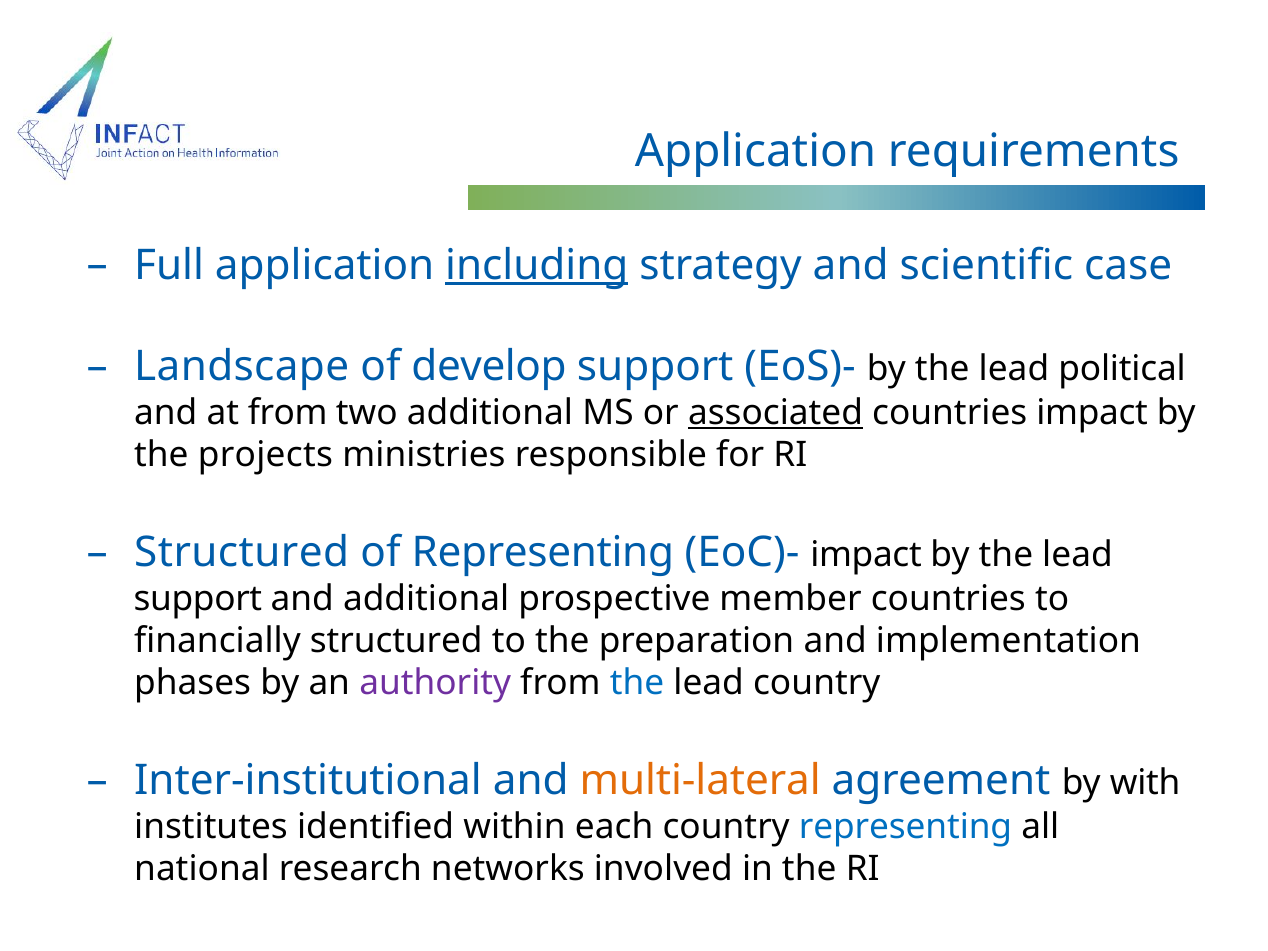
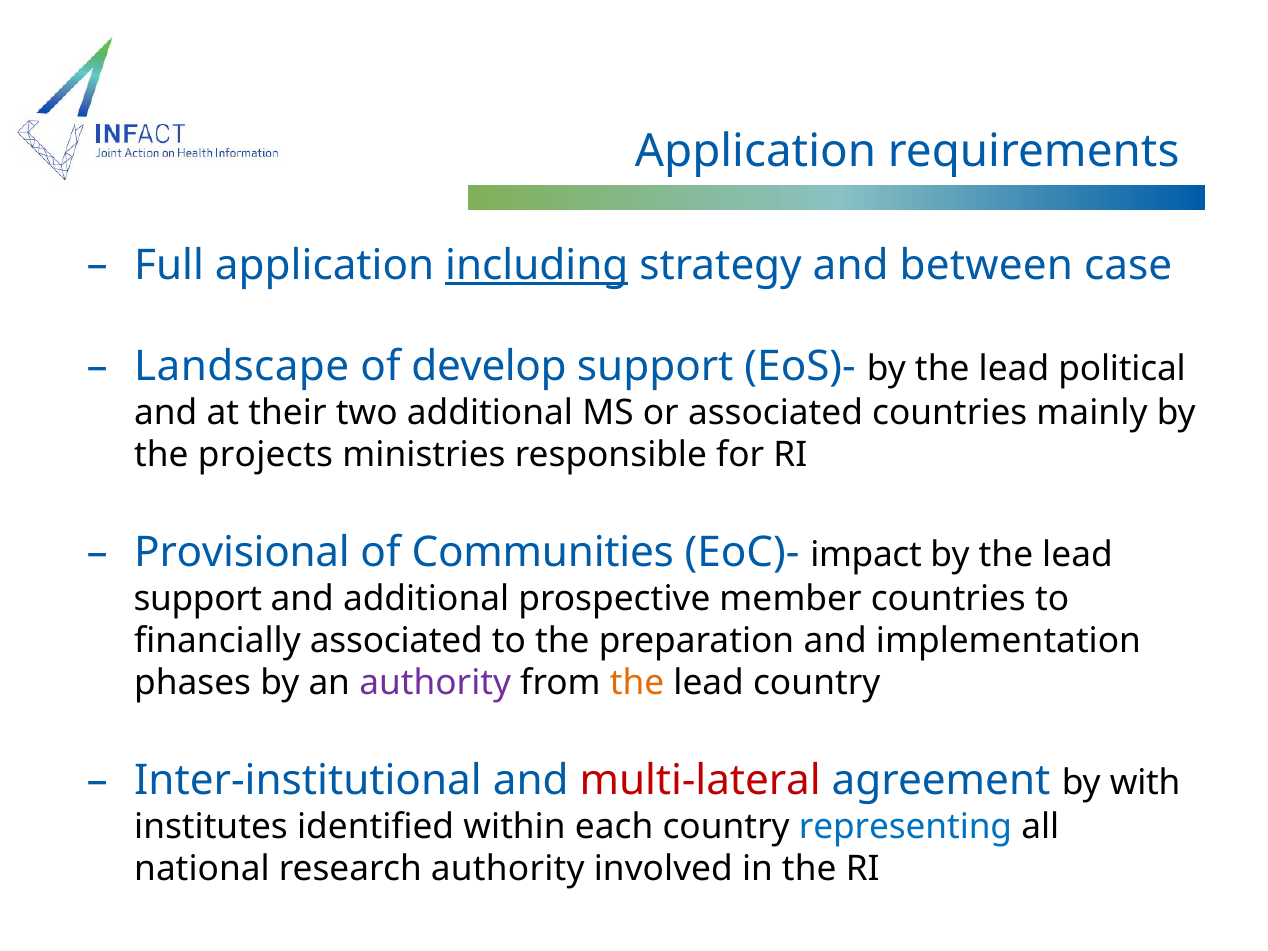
scientific: scientific -> between (986, 265)
at from: from -> their (287, 413)
associated underline: present -> none (776, 413)
countries impact: impact -> mainly (1092, 413)
Structured: Structured -> Provisional (242, 553)
of Representing: Representing -> Communities (543, 553)
financially structured: structured -> associated (396, 641)
the colour: blue -> orange (637, 683)
multi-lateral colour: orange -> red (700, 781)
research networks: networks -> authority (508, 869)
